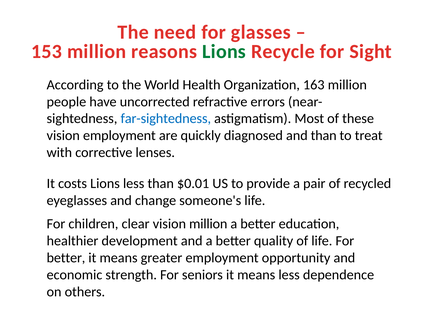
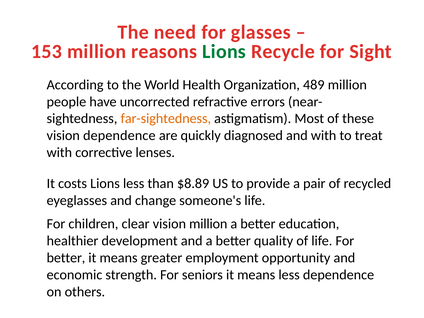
163: 163 -> 489 (314, 85)
far-sightedness colour: blue -> orange (166, 119)
vision employment: employment -> dependence (119, 136)
and than: than -> with (324, 136)
$0.01: $0.01 -> $8.89 (193, 184)
